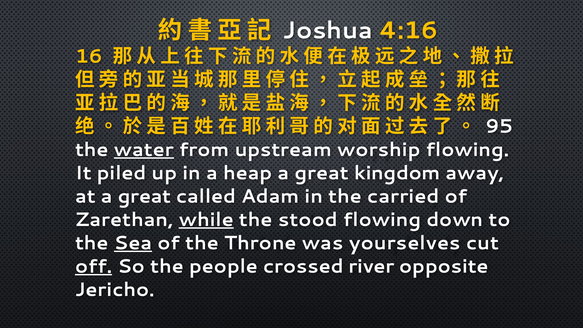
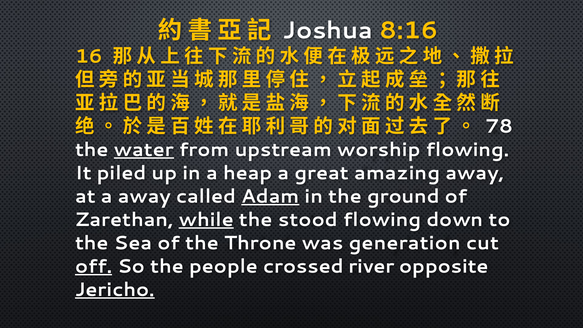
4:16: 4:16 -> 8:16 (409, 30)
95: 95 -> 78 (499, 126)
kingdom: kingdom -> amazing (397, 173)
at a great: great -> away (144, 196)
Adam underline: none -> present (270, 196)
carried: carried -> ground (403, 196)
Sea underline: present -> none (133, 243)
yourselves: yourselves -> generation (405, 243)
Jericho underline: none -> present (115, 290)
